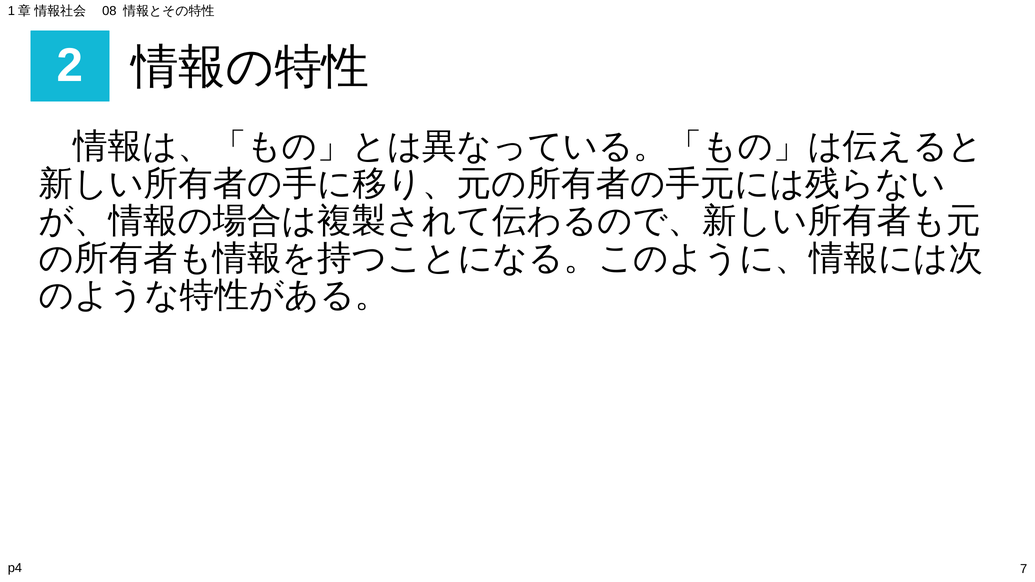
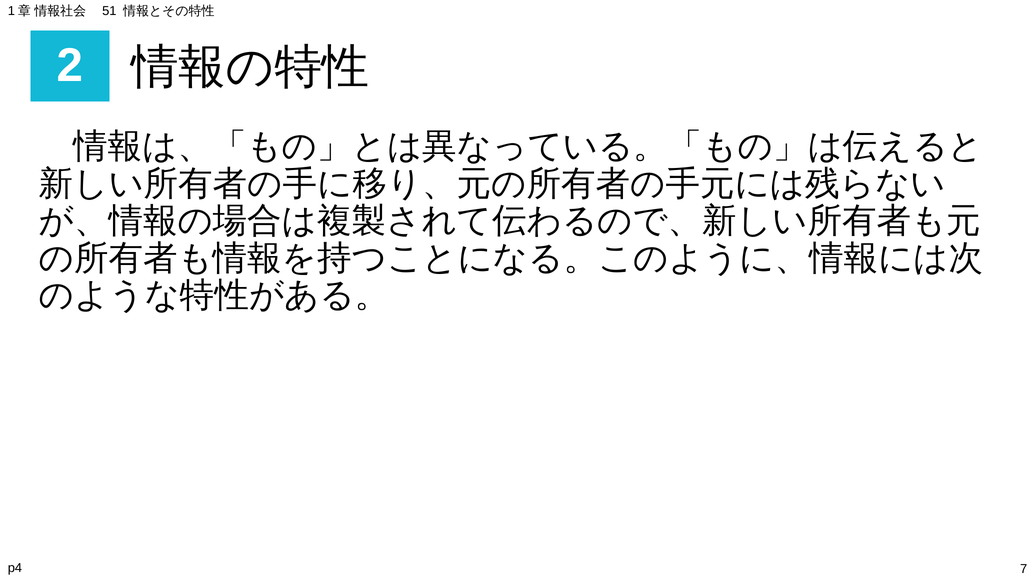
08: 08 -> 51 (109, 11)
